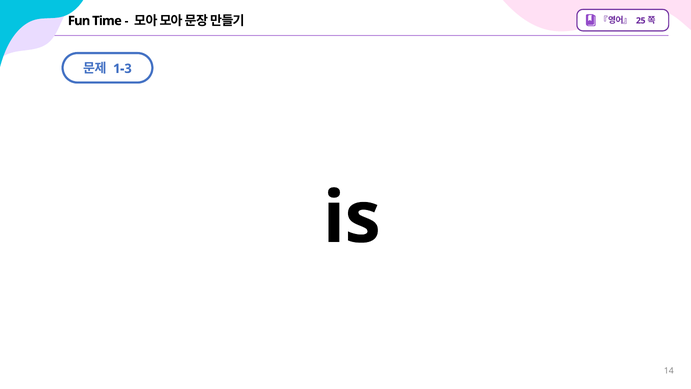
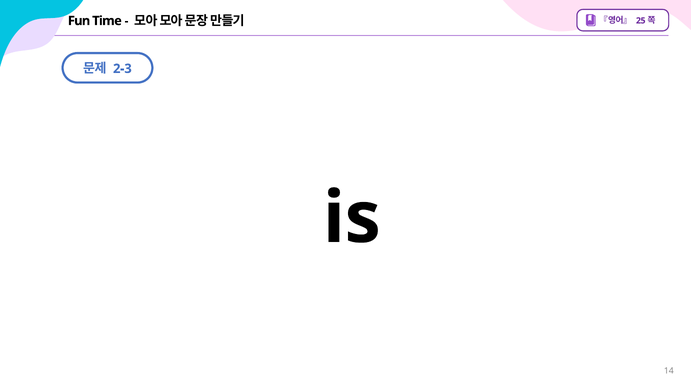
1-3: 1-3 -> 2-3 (122, 69)
